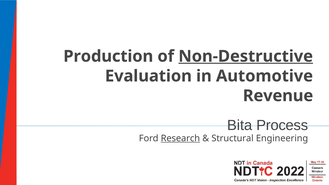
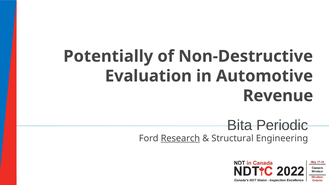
Production: Production -> Potentially (108, 56)
Non-Destructive underline: present -> none (246, 56)
Process: Process -> Periodic (282, 125)
